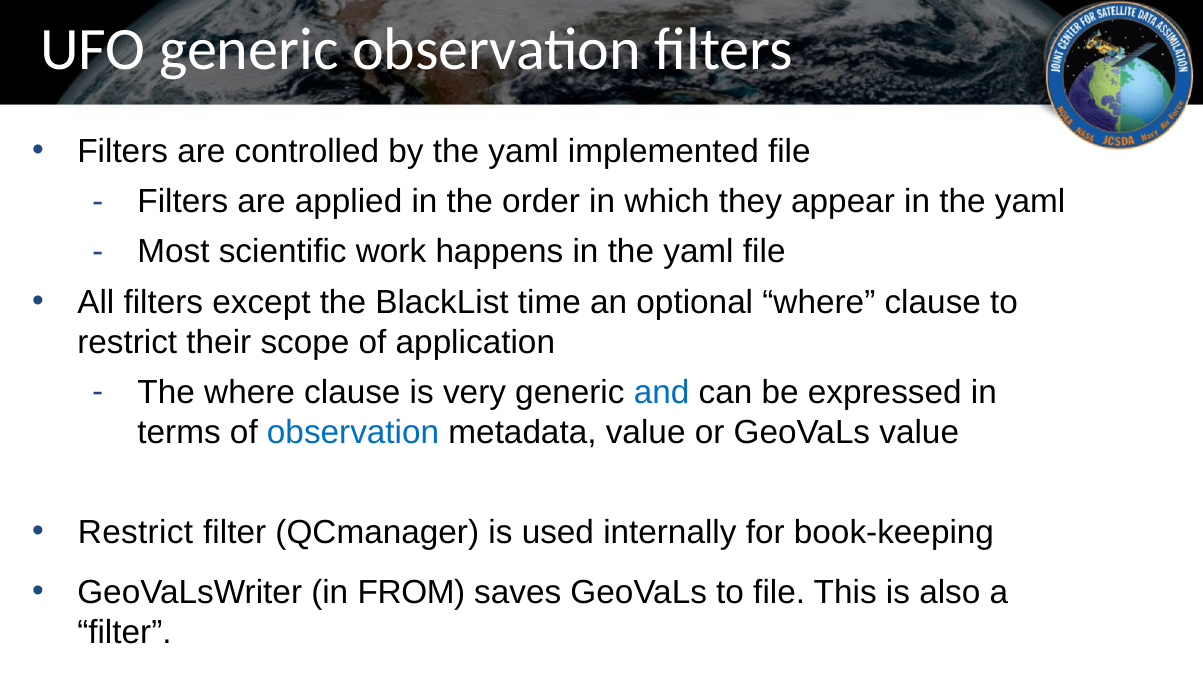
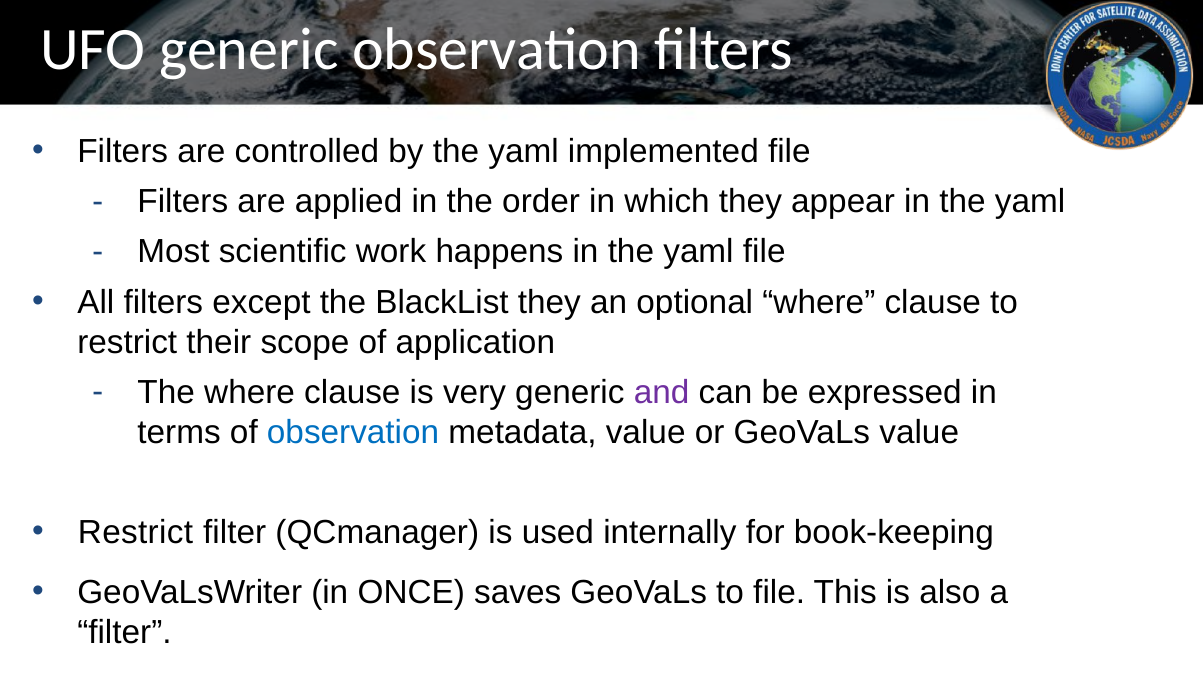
BlackList time: time -> they (549, 302)
and colour: blue -> purple (662, 392)
FROM: FROM -> ONCE (411, 592)
